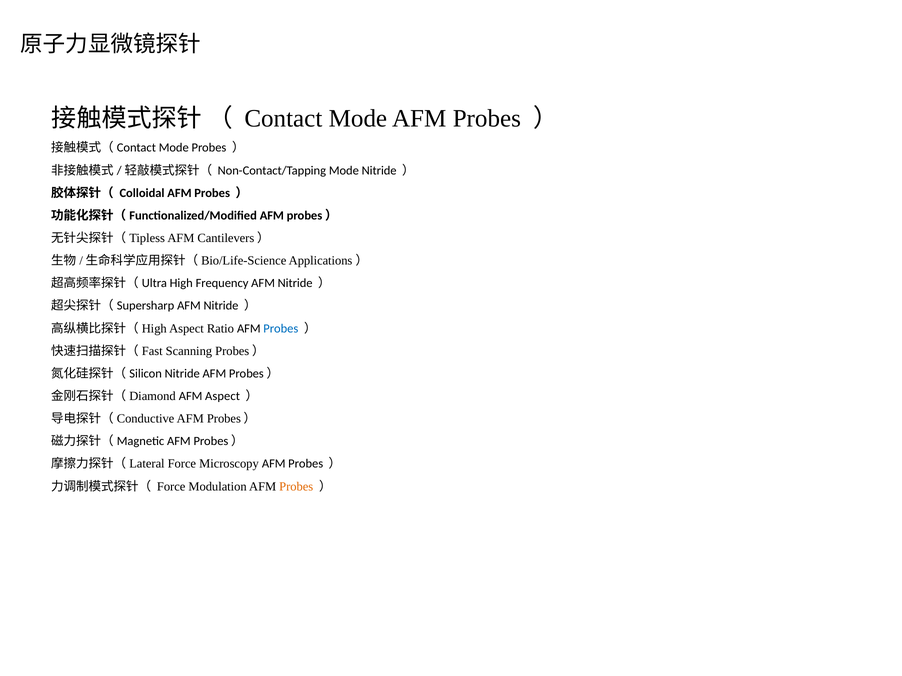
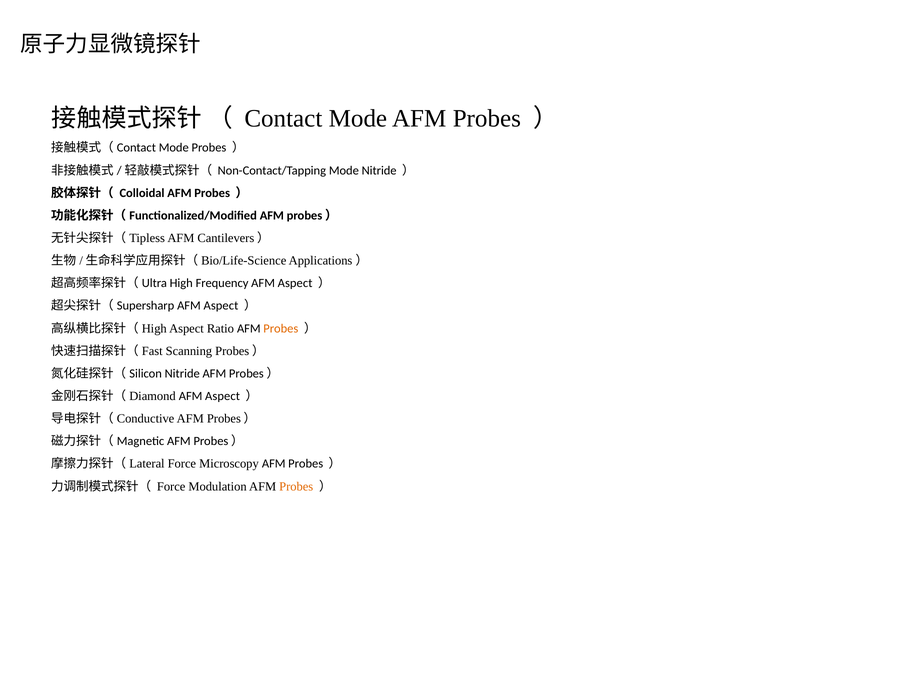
Frequency AFM Nitride: Nitride -> Aspect (295, 283)
Nitride: Nitride -> Aspect (221, 306)
Probes colour: blue -> orange (281, 329)
